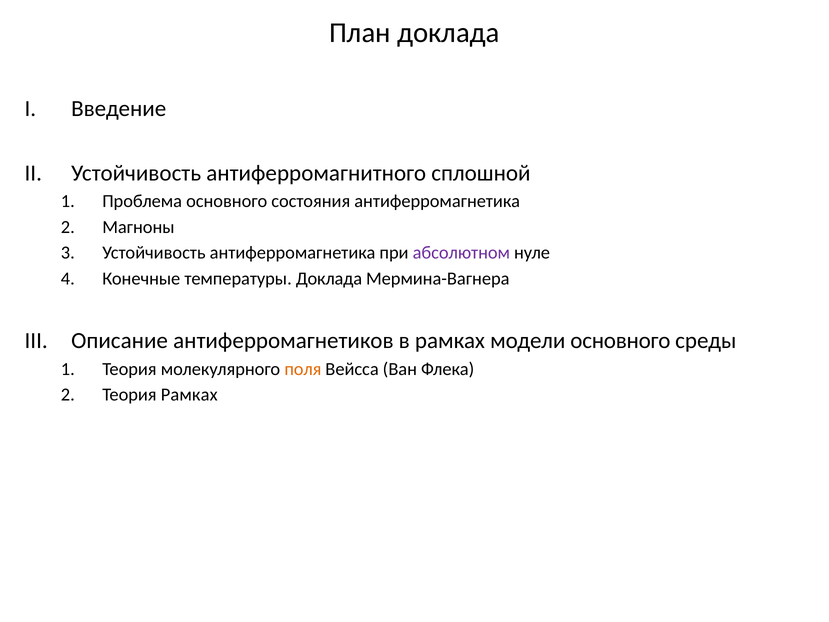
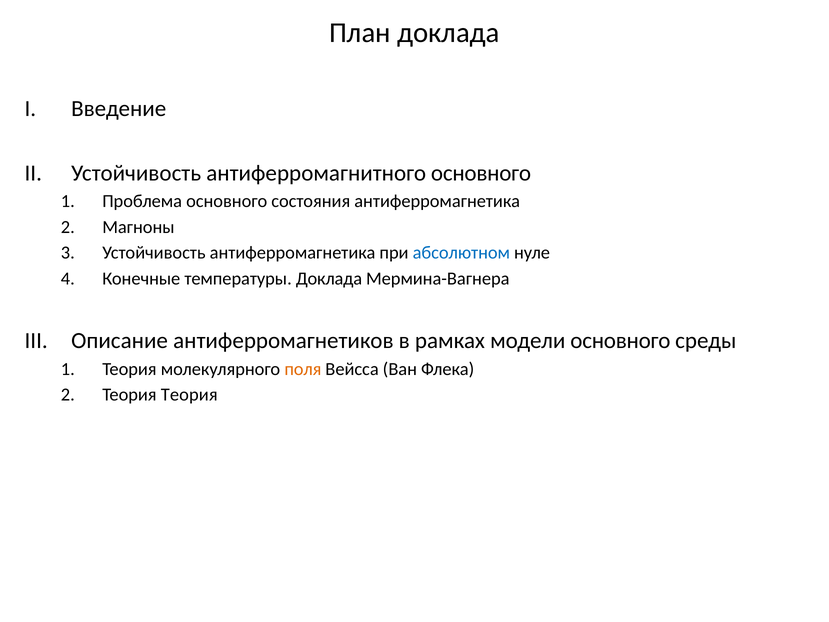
антиферромагнитного сплошной: сплошной -> основного (481, 173)
абсолютном colour: purple -> blue (461, 253)
Теория Рамках: Рамках -> Теория (189, 395)
